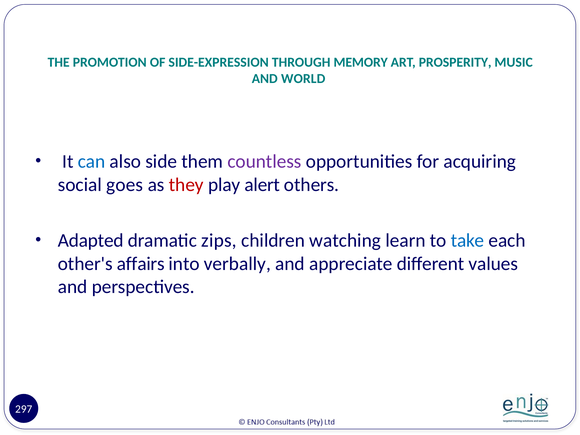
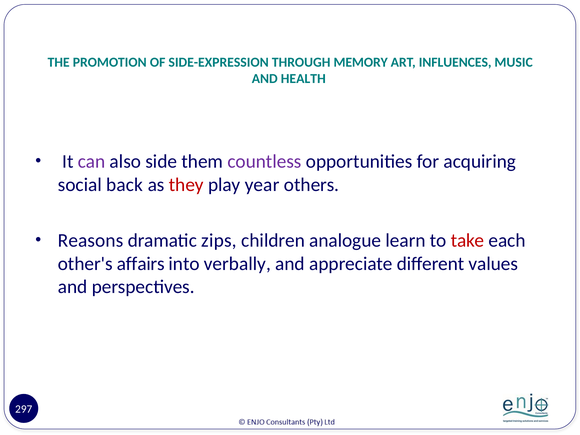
PROSPERITY: PROSPERITY -> INFLUENCES (455, 62)
WORLD: WORLD -> HEALTH (303, 79)
can colour: blue -> purple (92, 162)
goes: goes -> back (125, 185)
alert: alert -> year (262, 185)
Adapted: Adapted -> Reasons (91, 240)
watching: watching -> analogue (345, 240)
take colour: blue -> red (468, 240)
